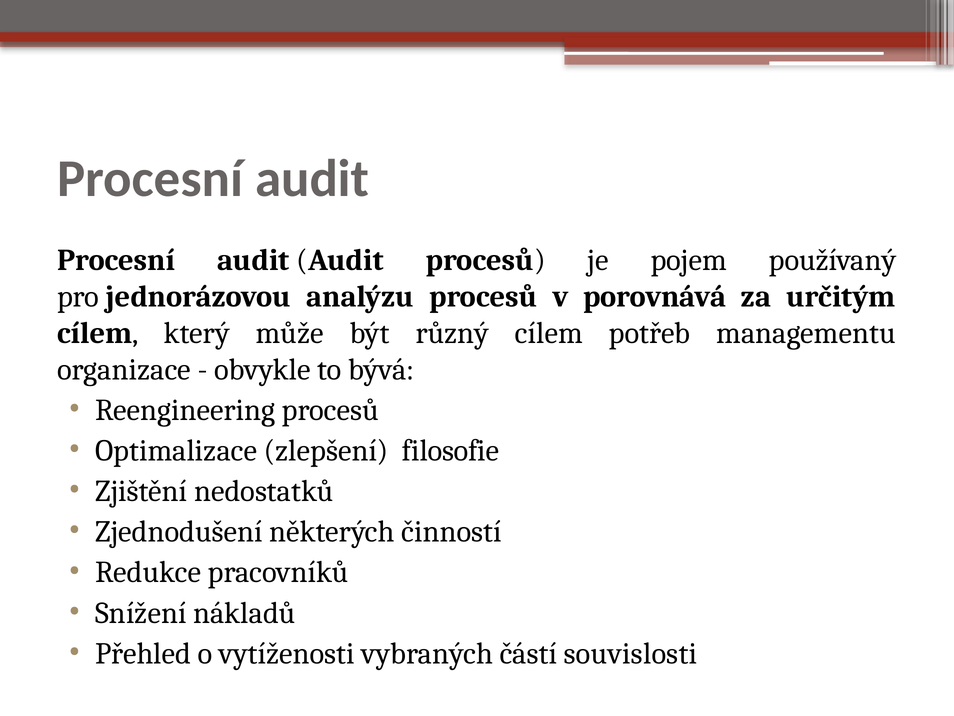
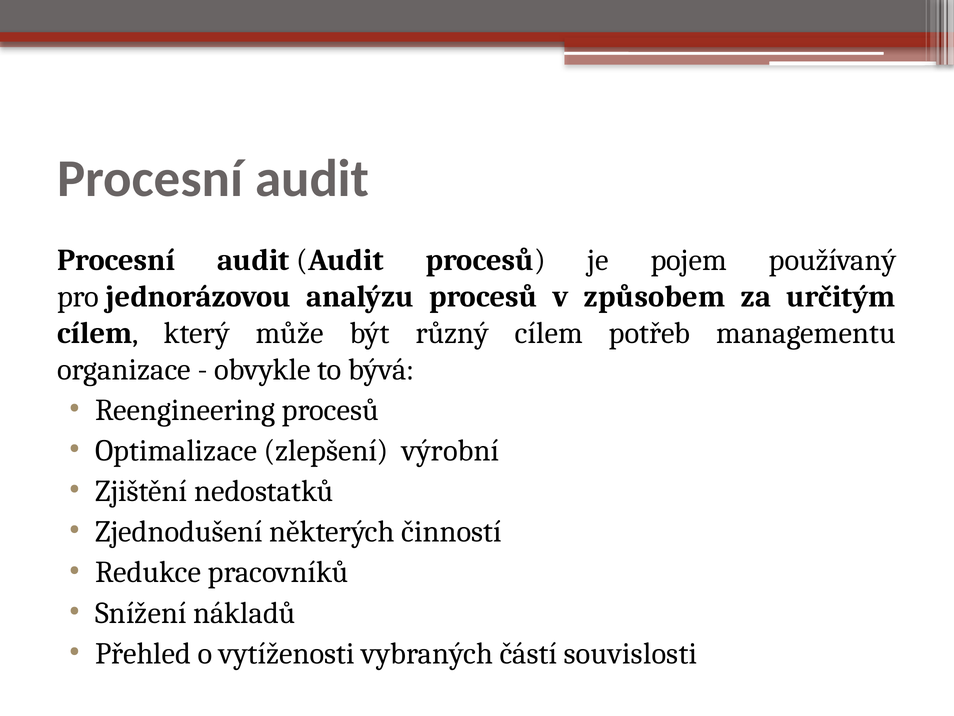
porovnává: porovnává -> způsobem (655, 296)
filosofie: filosofie -> výrobní (450, 450)
